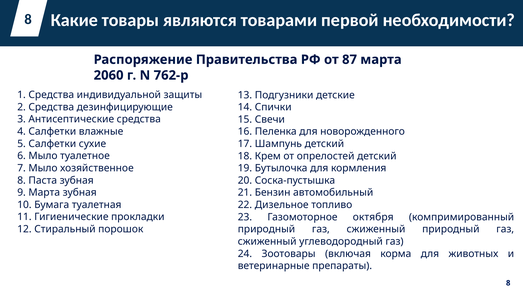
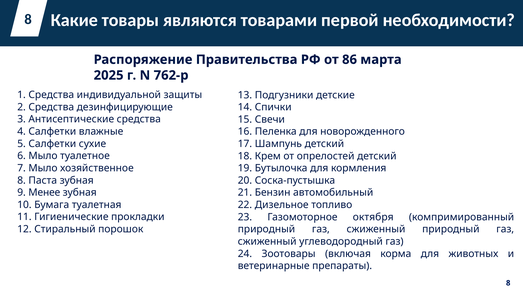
87: 87 -> 86 (350, 60)
2060: 2060 -> 2025 (109, 75)
9 Марта: Марта -> Менее (44, 193)
